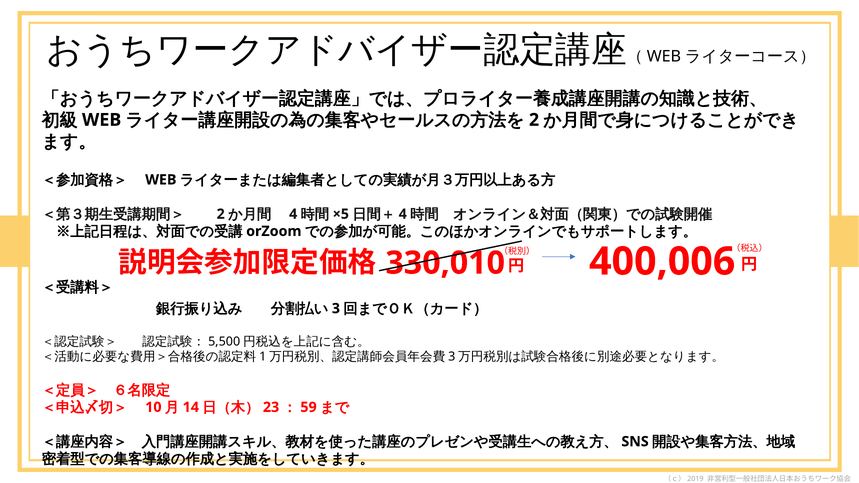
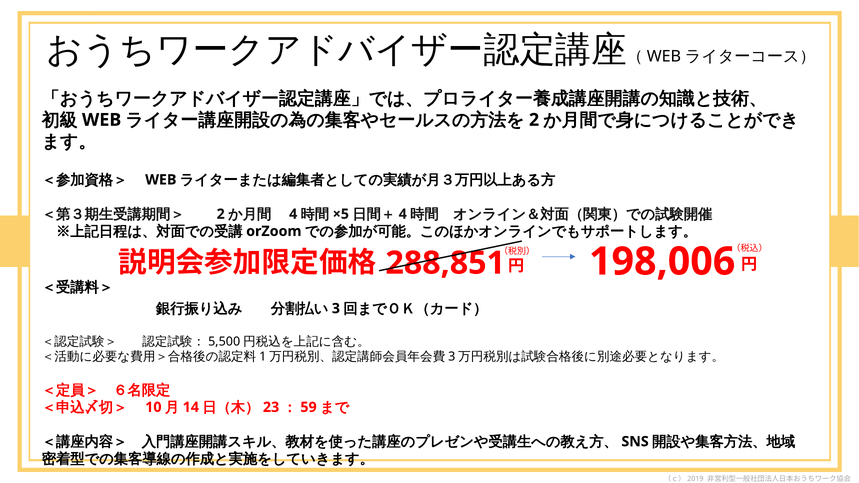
400,006: 400,006 -> 198,006 (662, 262)
330,010: 330,010 -> 288,851 (445, 263)
